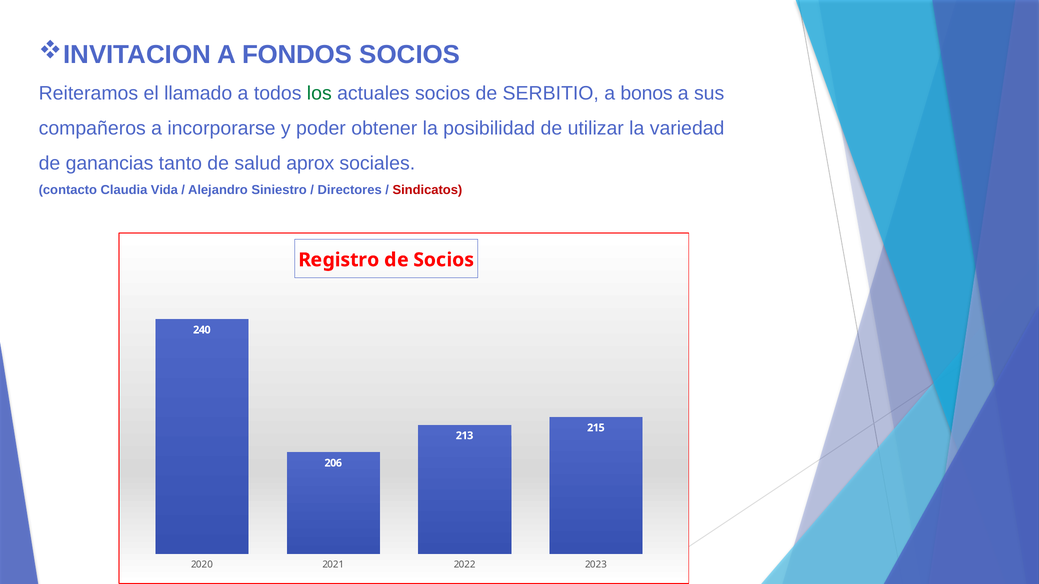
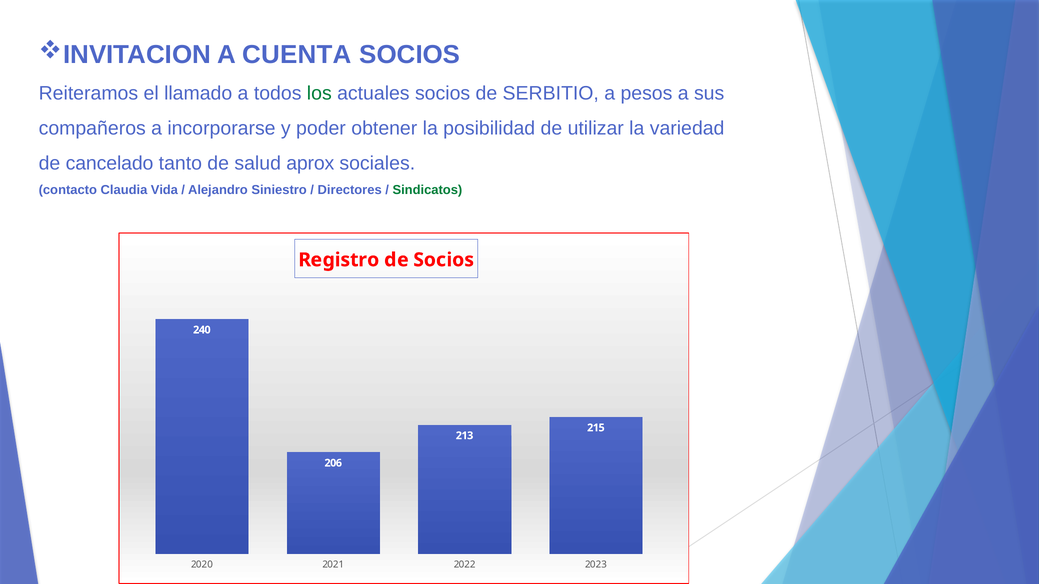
FONDOS: FONDOS -> CUENTA (297, 55)
bonos: bonos -> pesos (646, 93)
ganancias: ganancias -> cancelado (110, 163)
Sindicatos colour: red -> green (427, 190)
